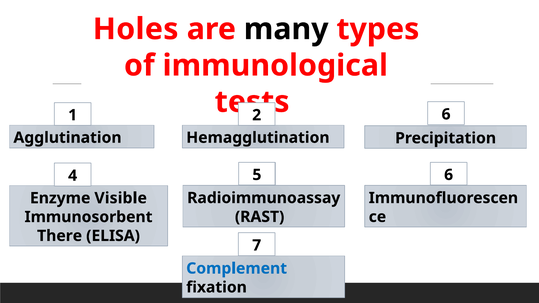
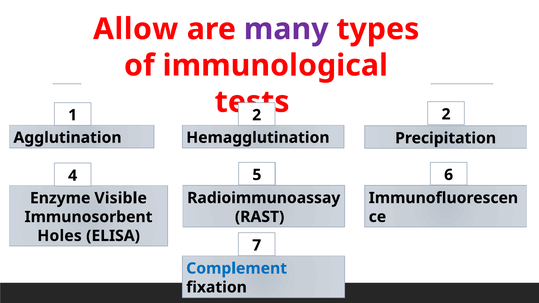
Holes: Holes -> Allow (136, 29)
many colour: black -> purple (286, 29)
6: 6 -> 2 (446, 114)
There: There -> Holes (59, 236)
